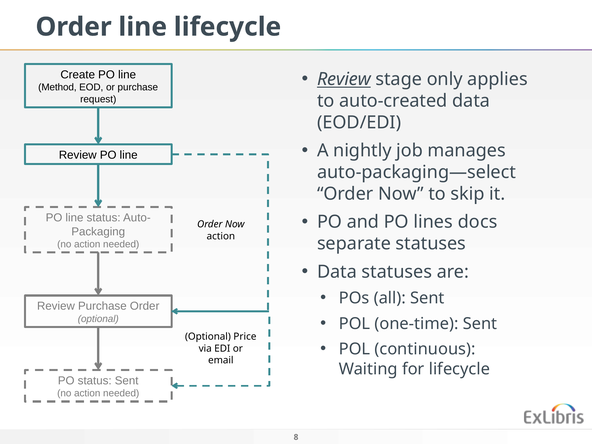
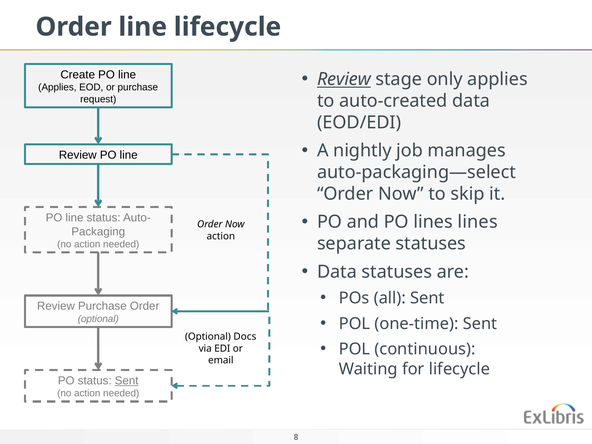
Method: Method -> Applies (57, 87)
lines docs: docs -> lines (478, 222)
Price: Price -> Docs (245, 337)
Sent underline: none -> present (127, 381)
